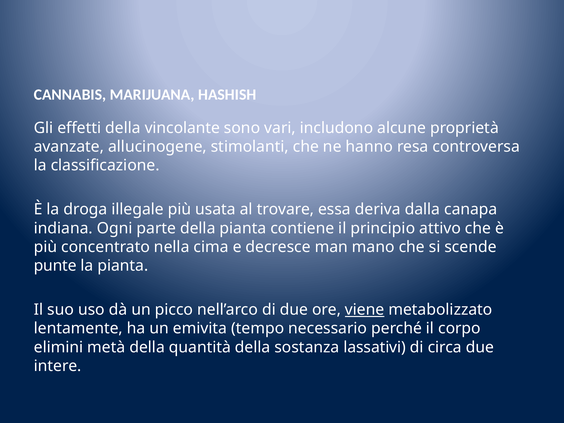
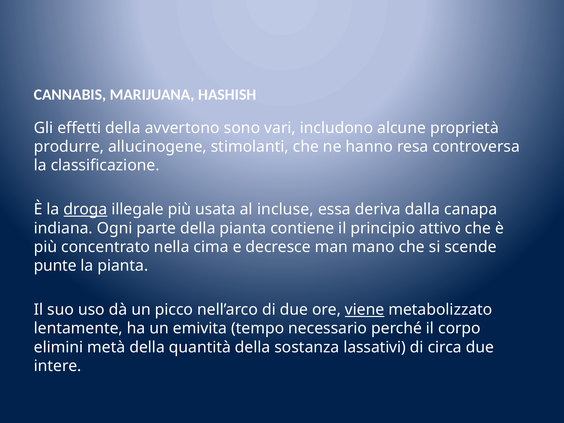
vincolante: vincolante -> avvertono (182, 128)
avanzate: avanzate -> produrre (69, 147)
droga underline: none -> present (85, 209)
trovare: trovare -> incluse (285, 209)
